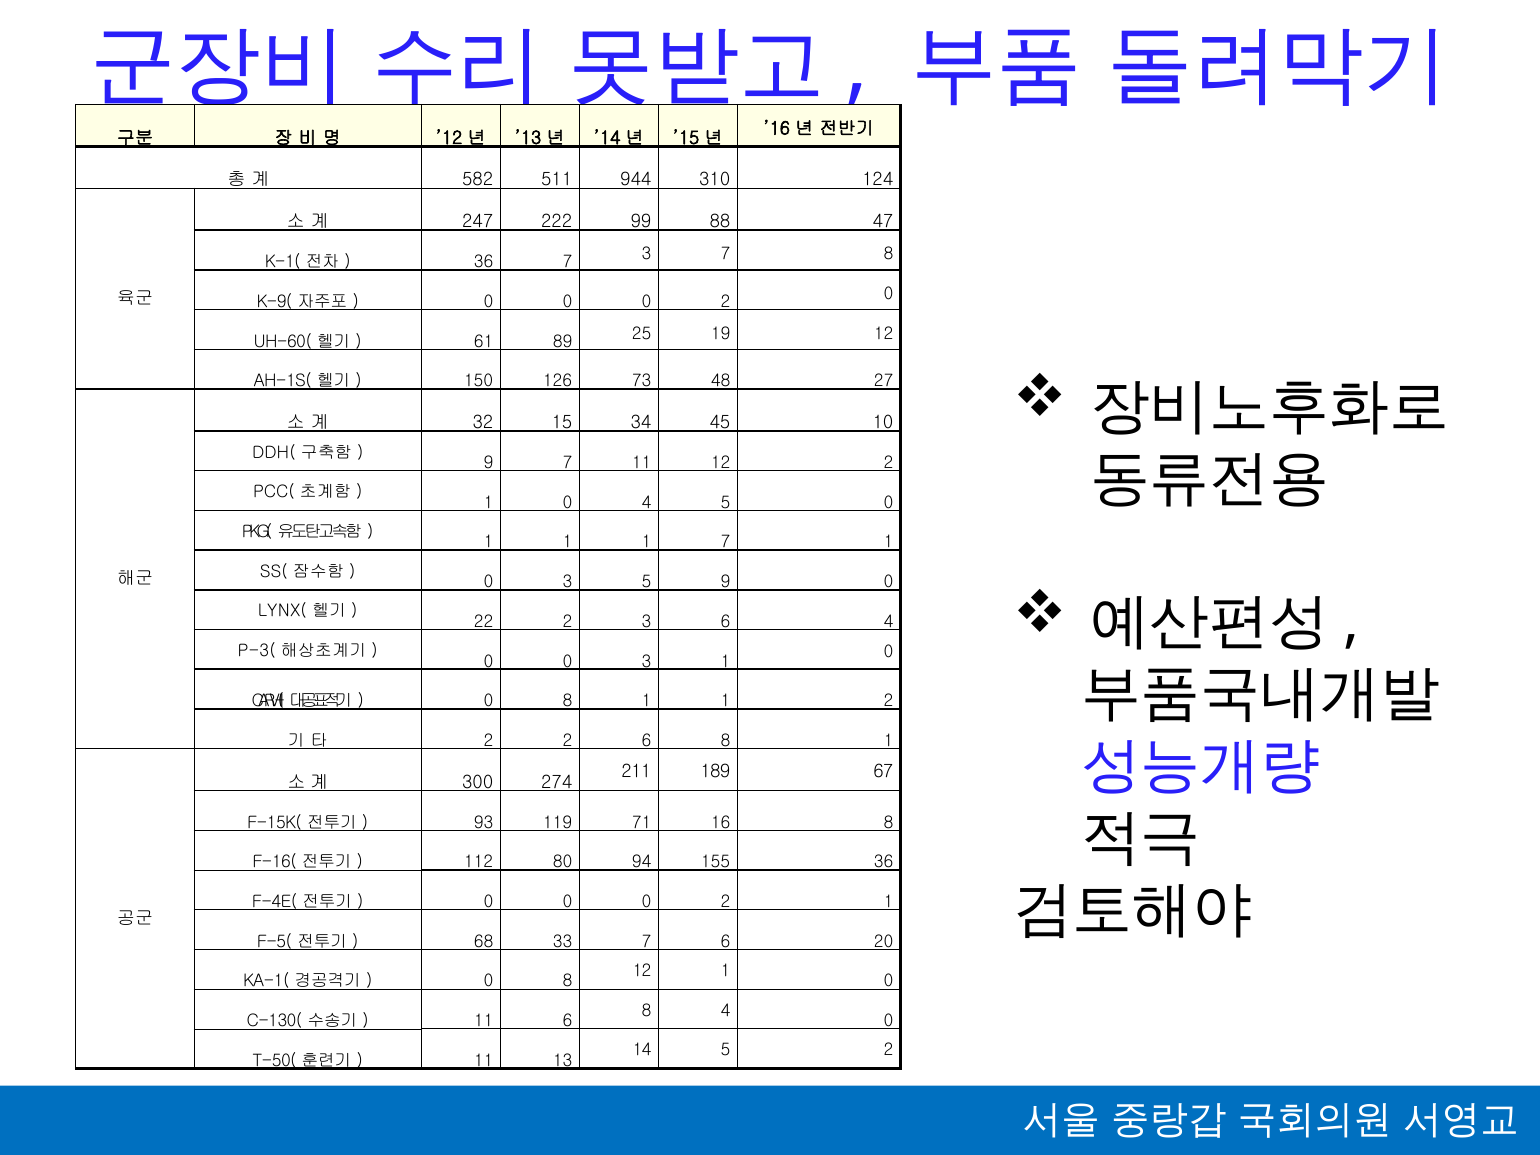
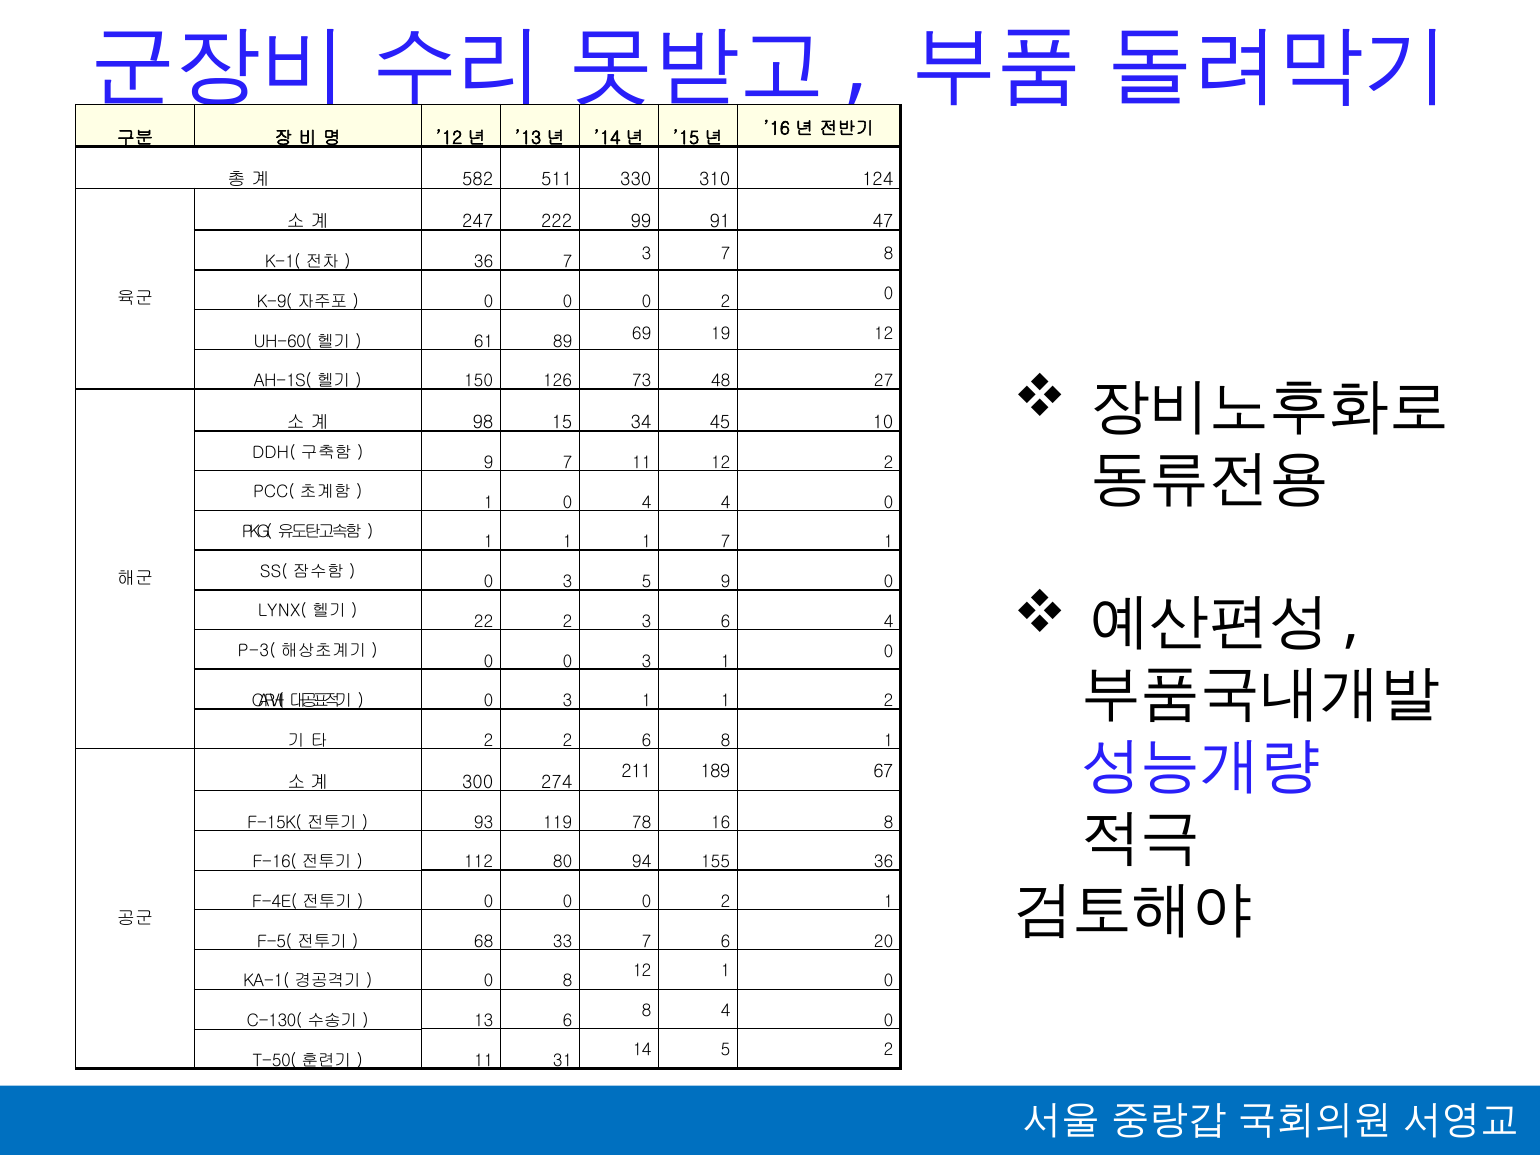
944: 944 -> 330 (636, 180)
88: 88 -> 91 (720, 222)
25: 25 -> 69 (642, 334)
32: 32 -> 98 (483, 422)
4 5: 5 -> 4 (726, 503)
8: 8 -> 3 (568, 701)
71: 71 -> 78 (642, 822)
11: 11 -> 13 (484, 1021)
13: 13 -> 31 (563, 1061)
